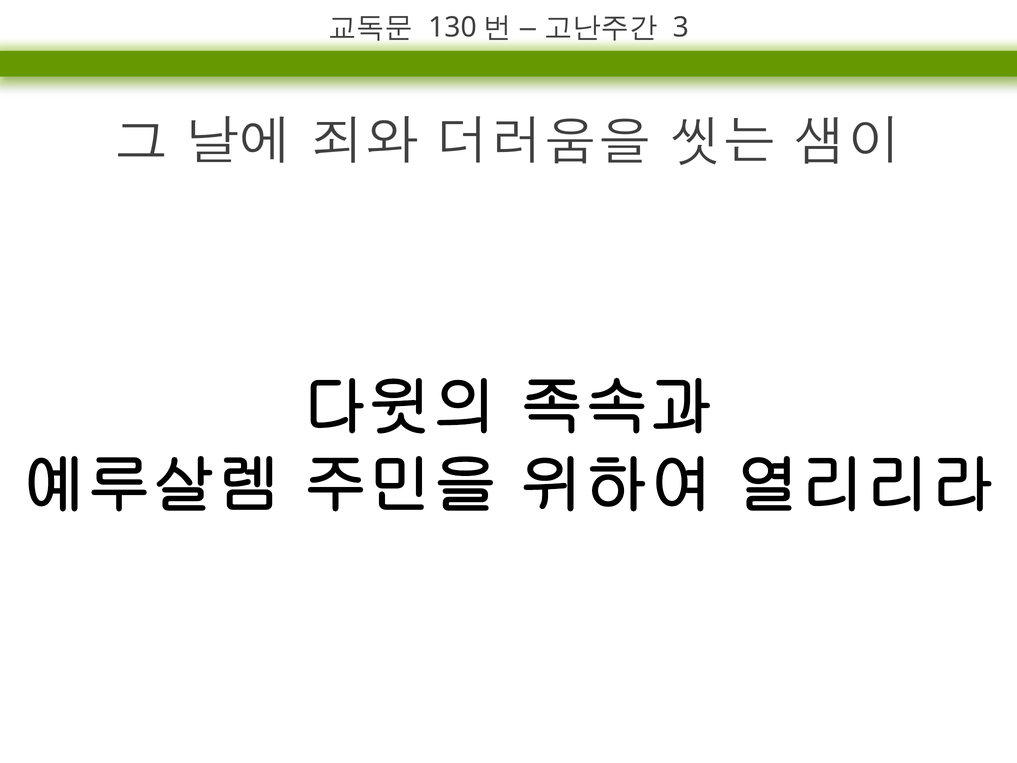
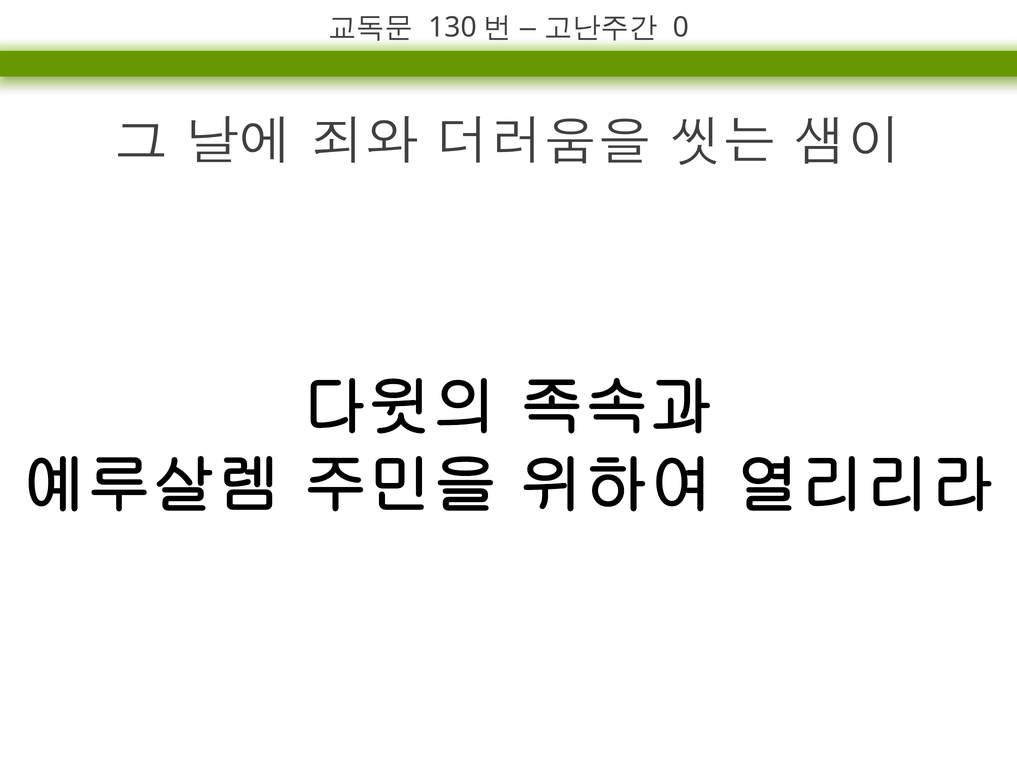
3: 3 -> 0 (681, 27)
